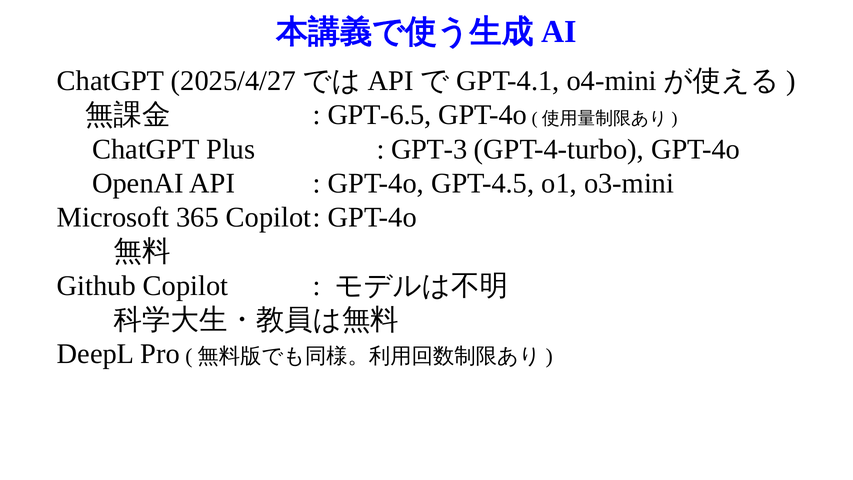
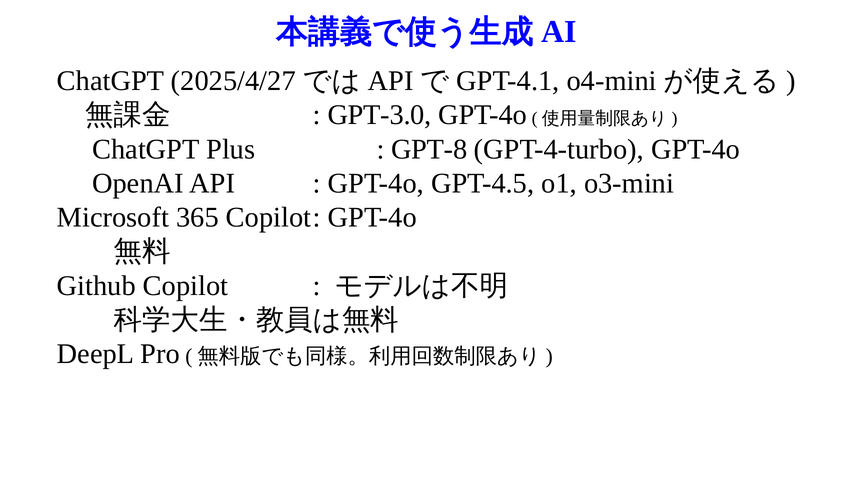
GPT-6.5: GPT-6.5 -> GPT-3.0 (380, 115)
GPT-3: GPT-3 -> GPT-8 (429, 149)
